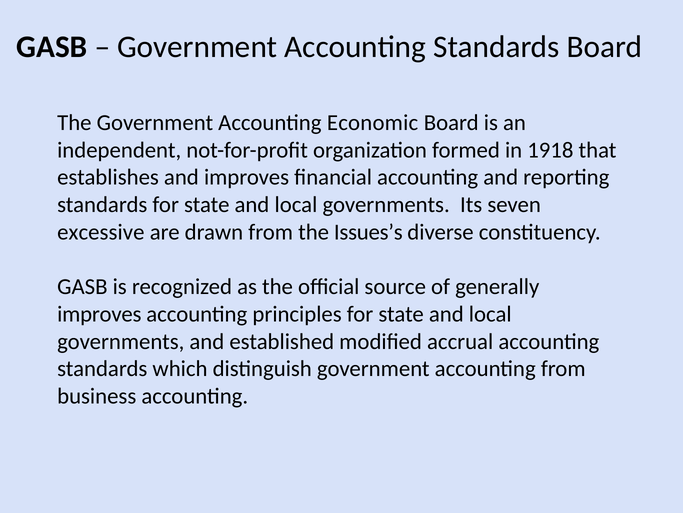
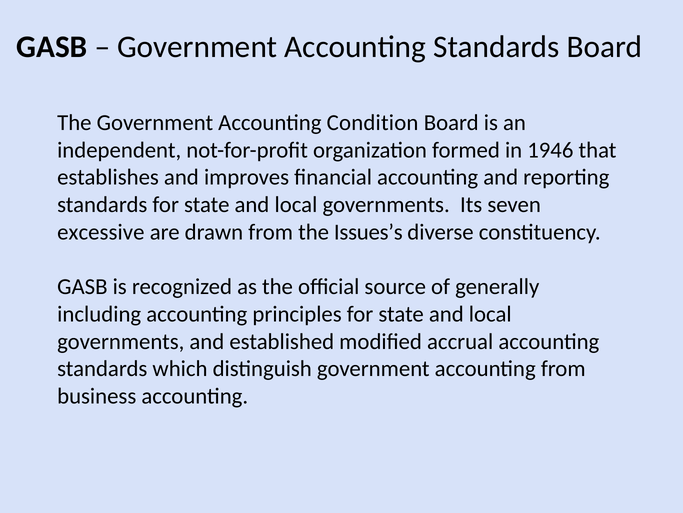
Economic: Economic -> Condition (373, 122)
1918: 1918 -> 1946 (550, 150)
improves: improves -> including (99, 314)
